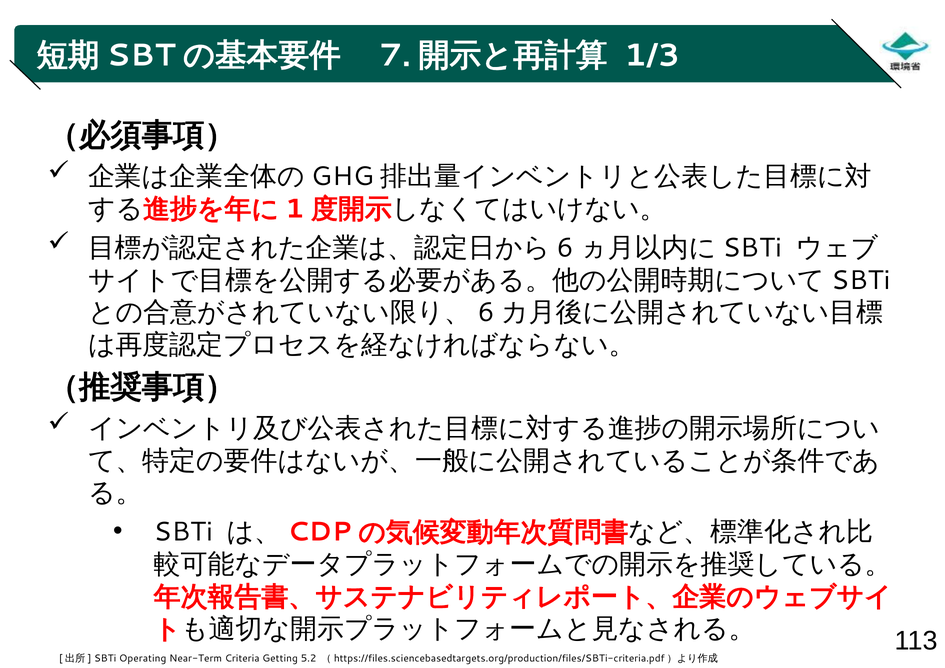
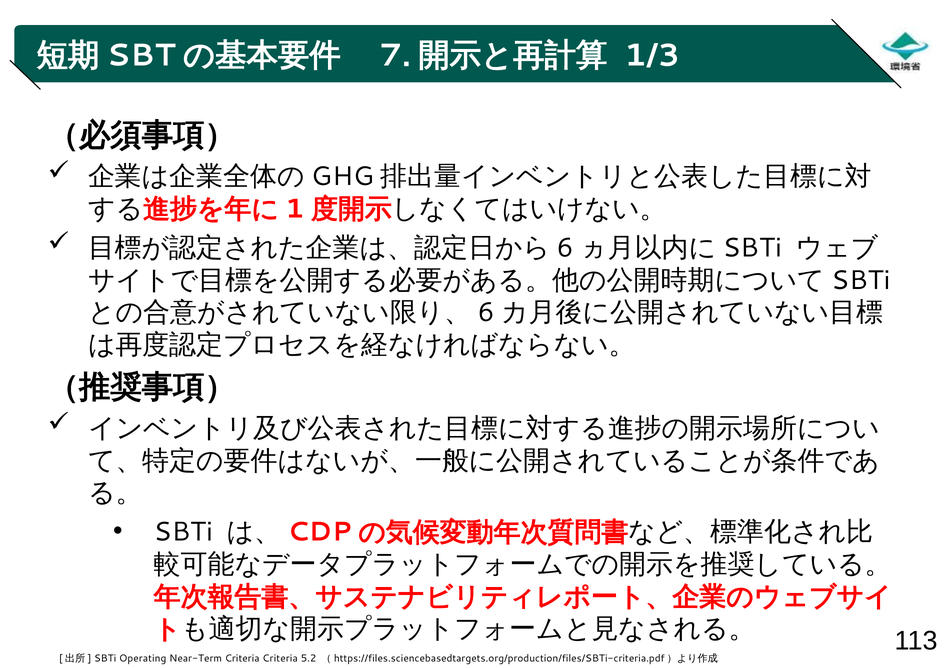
Criteria Getting: Getting -> Criteria (280, 659)
